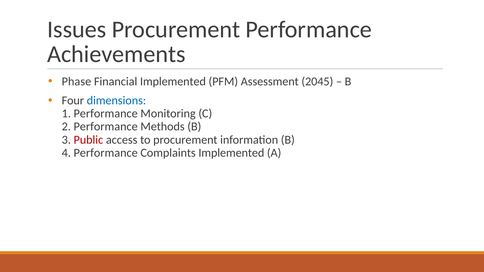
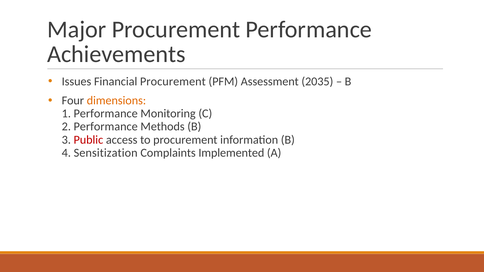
Issues: Issues -> Major (77, 30)
Phase: Phase -> Issues (77, 82)
Financial Implemented: Implemented -> Procurement (173, 82)
2045: 2045 -> 2035 (317, 82)
dimensions colour: blue -> orange (116, 101)
4 Performance: Performance -> Sensitization (106, 153)
